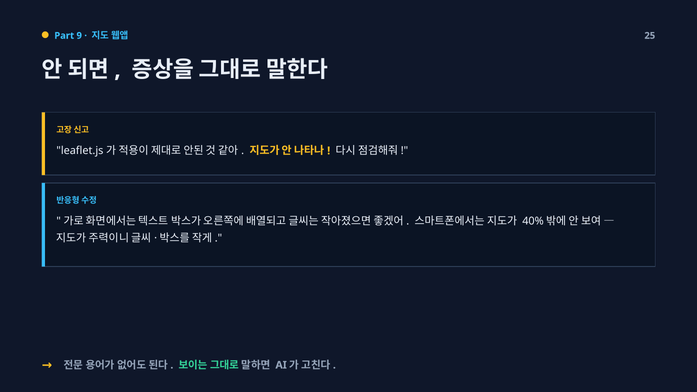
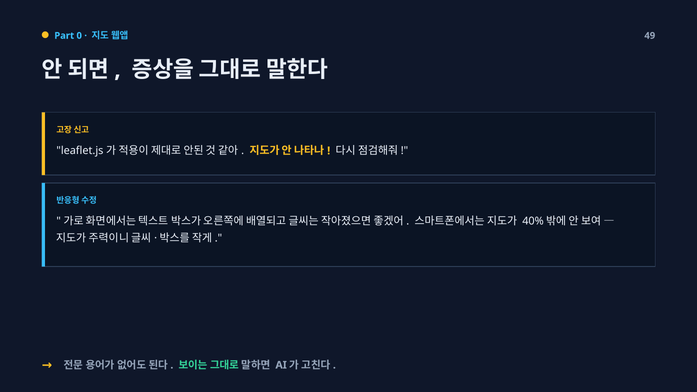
9: 9 -> 0 (79, 36)
25: 25 -> 49 (650, 36)
